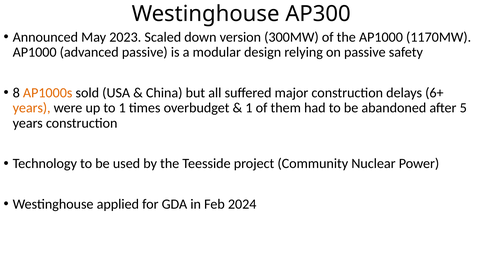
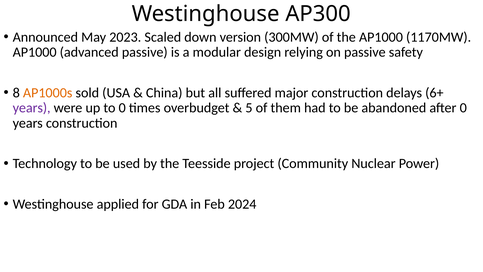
years colour: orange -> purple (32, 108)
to 1: 1 -> 0 (122, 108)
1: 1 -> 5 (249, 108)
after 5: 5 -> 0 (463, 108)
